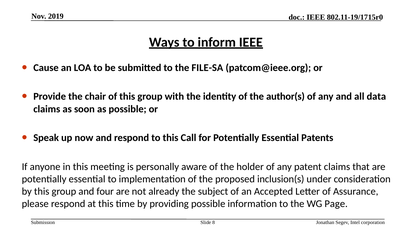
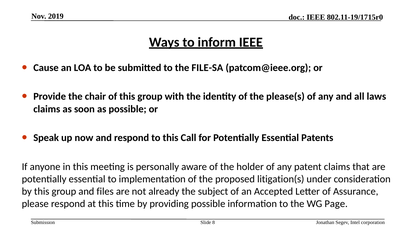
author(s: author(s -> please(s (285, 96)
data: data -> laws (376, 96)
inclusion(s: inclusion(s -> litigation(s (281, 179)
four: four -> files (105, 191)
